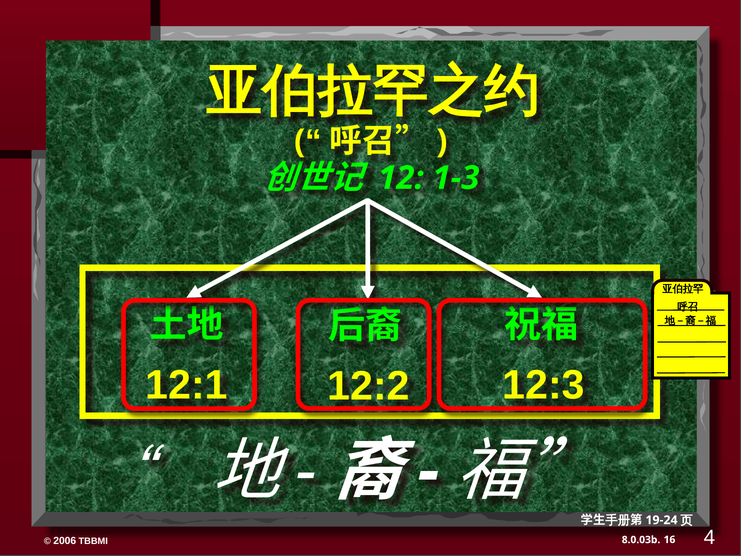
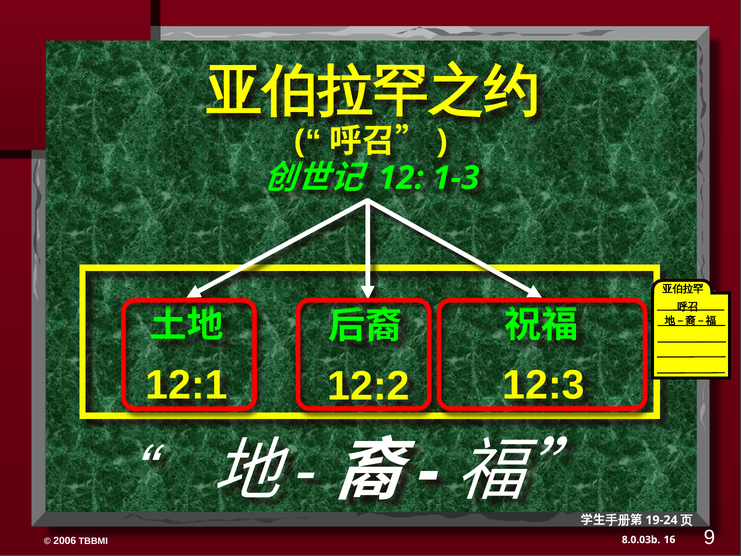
4: 4 -> 9 (709, 537)
